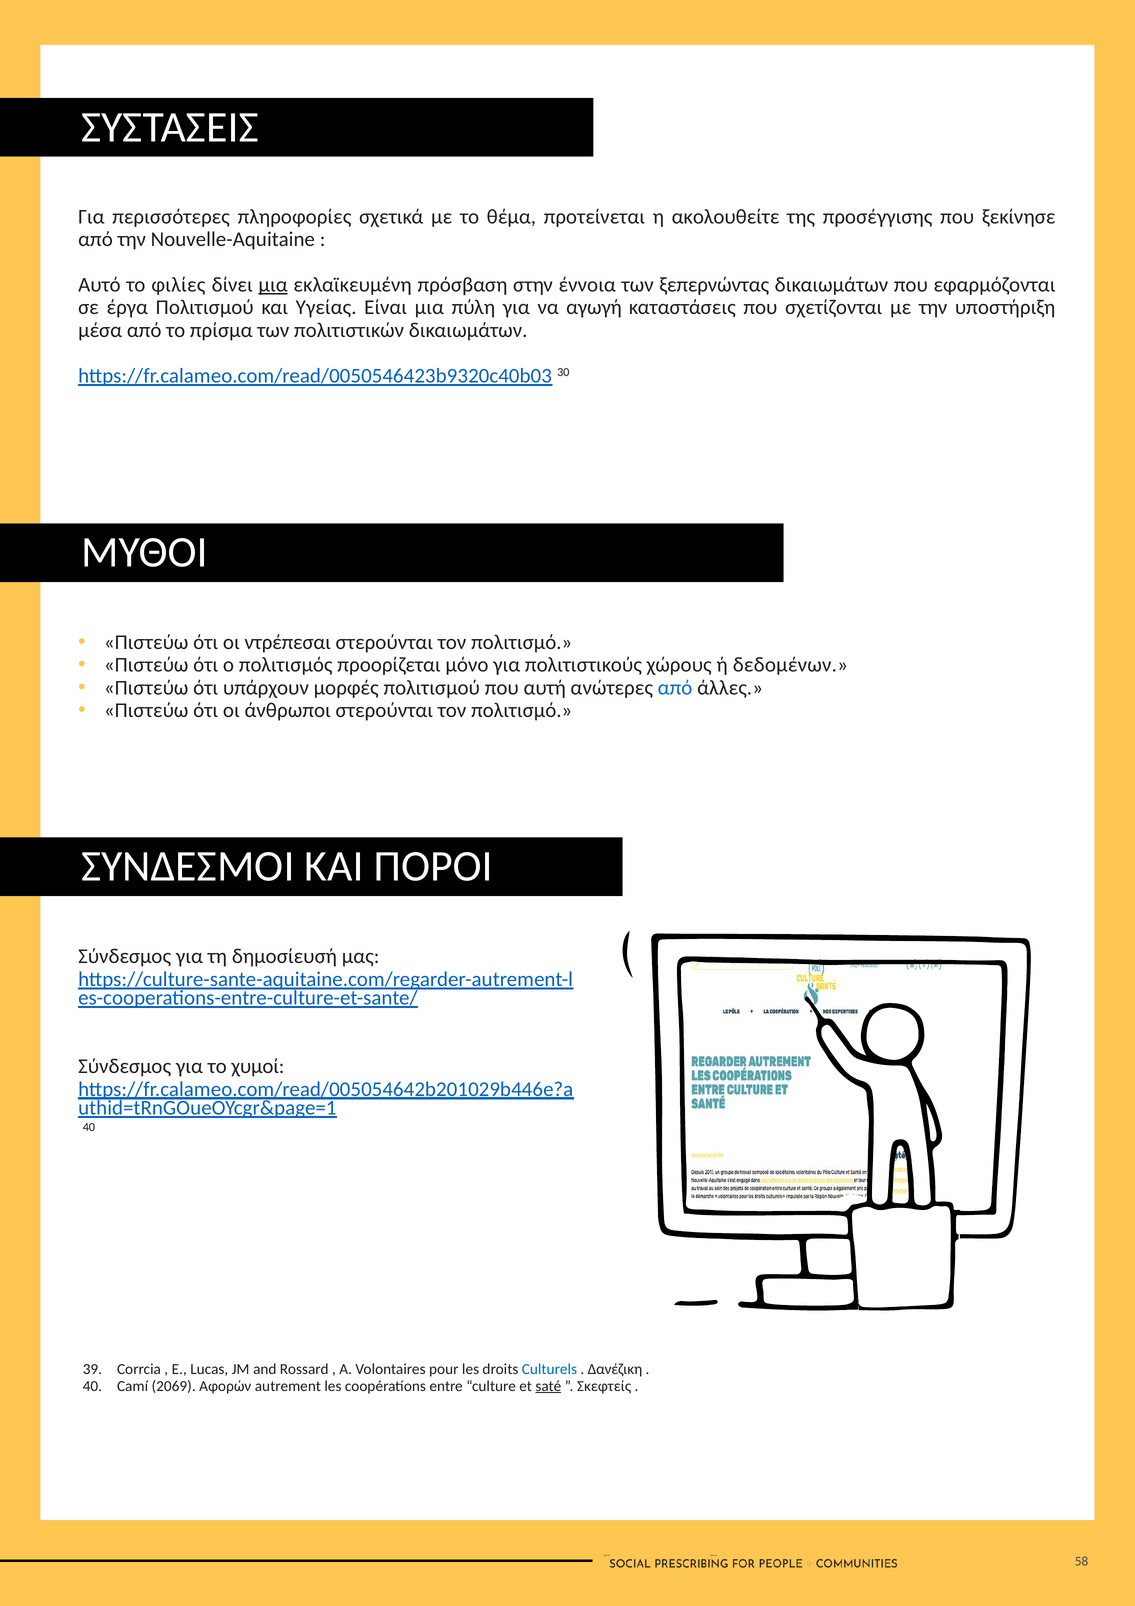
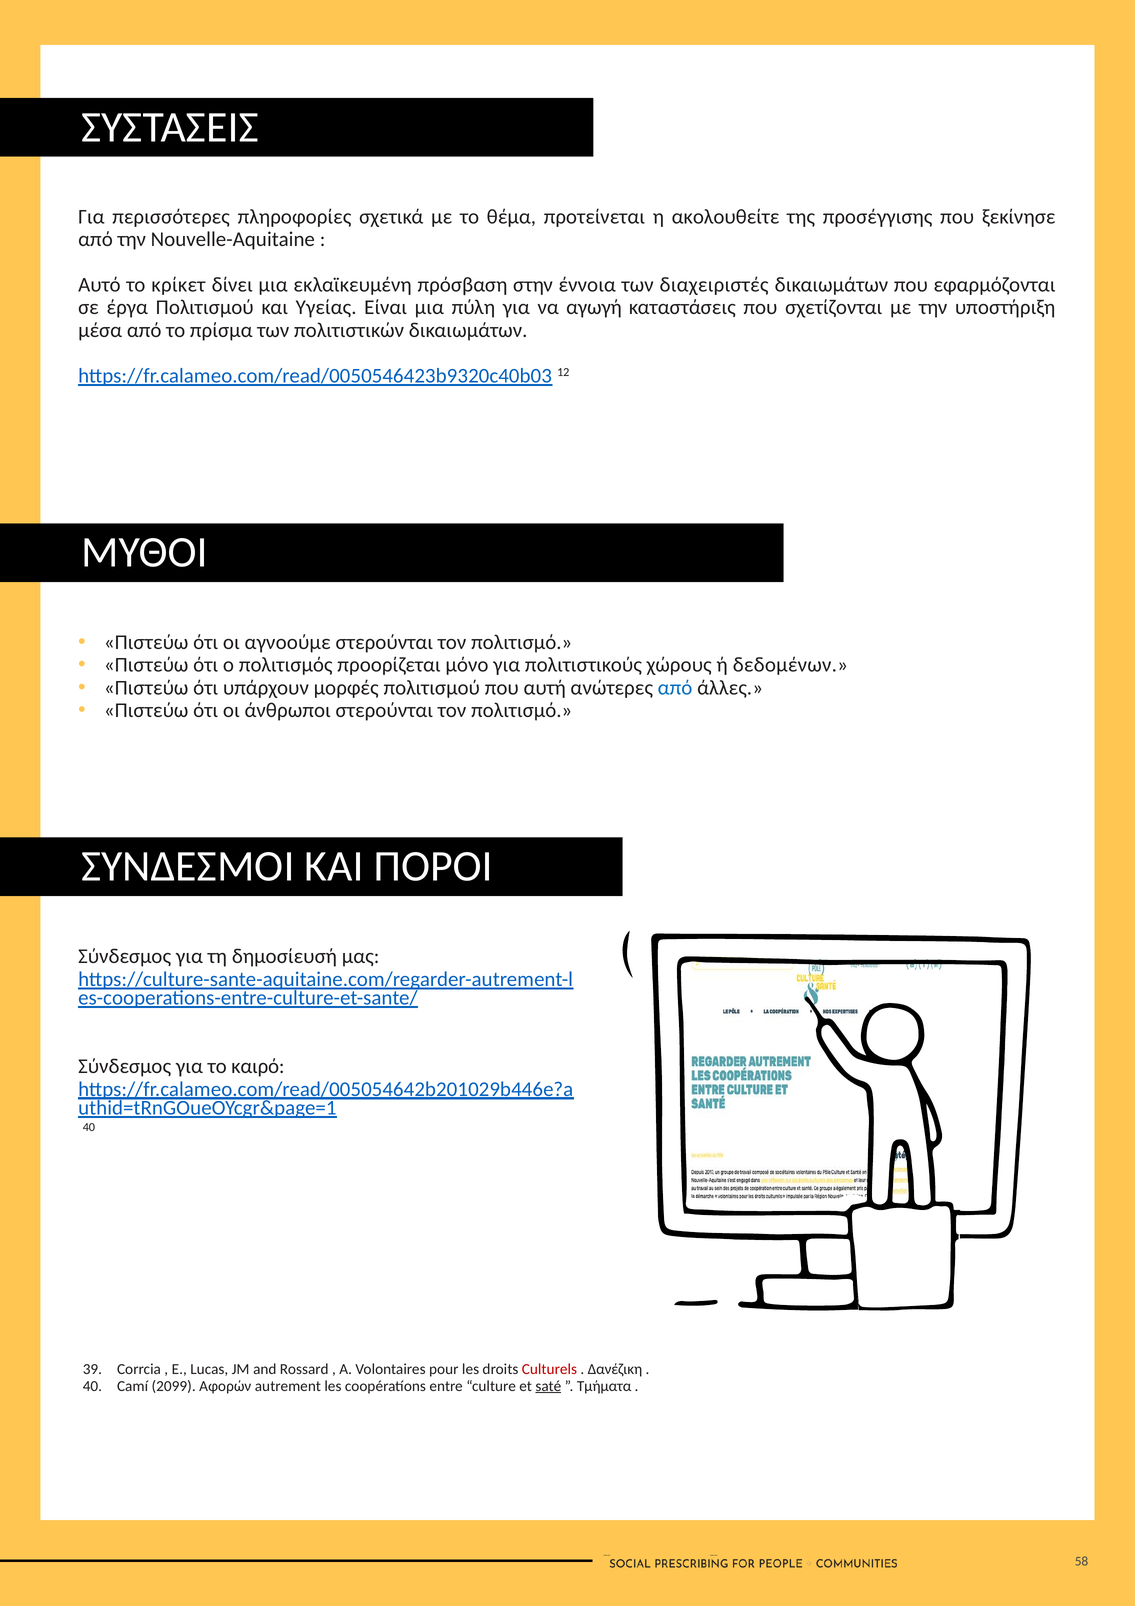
φιλίες: φιλίες -> κρίκετ (178, 285)
μια underline: present -> none (273, 285)
ξεπερνώντας: ξεπερνώντας -> διαχειριστές (714, 285)
30: 30 -> 12 (563, 372)
ντρέπεσαι: ντρέπεσαι -> αγνοούμε (288, 642)
χυμοί: χυμοί -> καιρό (258, 1066)
Culturels colour: blue -> red (549, 1369)
2069: 2069 -> 2099 (174, 1385)
Σκεφτείς: Σκεφτείς -> Τμήματα (604, 1385)
